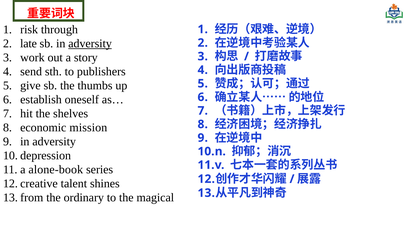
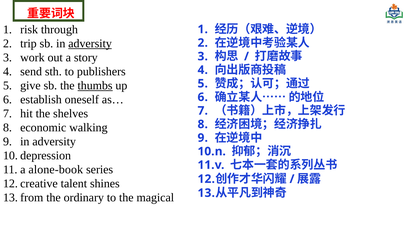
late: late -> trip (28, 44)
thumbs underline: none -> present (95, 86)
mission: mission -> walking (88, 128)
